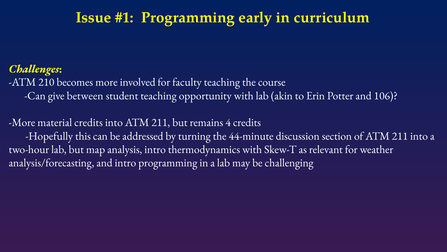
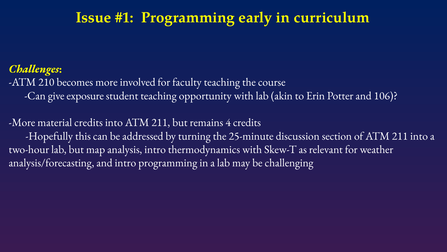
between: between -> exposure (85, 95)
44-minute: 44-minute -> 25-minute (251, 136)
